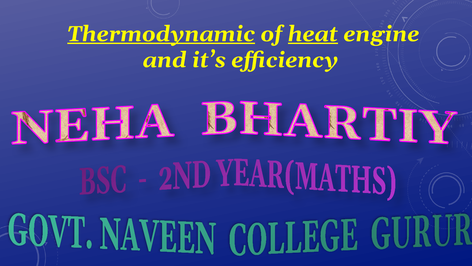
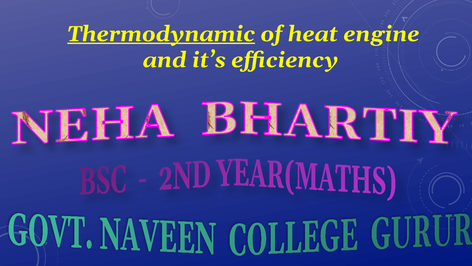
heat underline: present -> none (313, 34)
